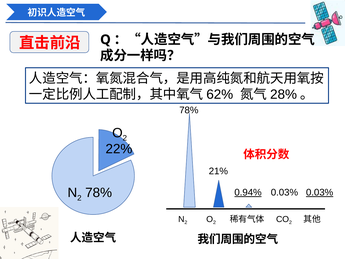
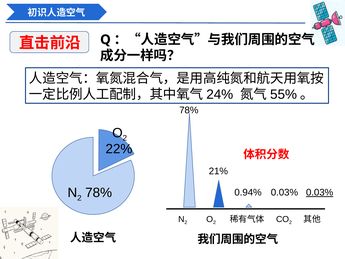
62%: 62% -> 24% (220, 94)
28%: 28% -> 55% (284, 94)
0.94% underline: present -> none (248, 192)
